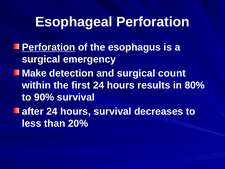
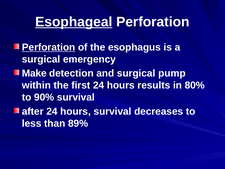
Esophageal underline: none -> present (74, 22)
count: count -> pump (172, 73)
20%: 20% -> 89% (78, 123)
